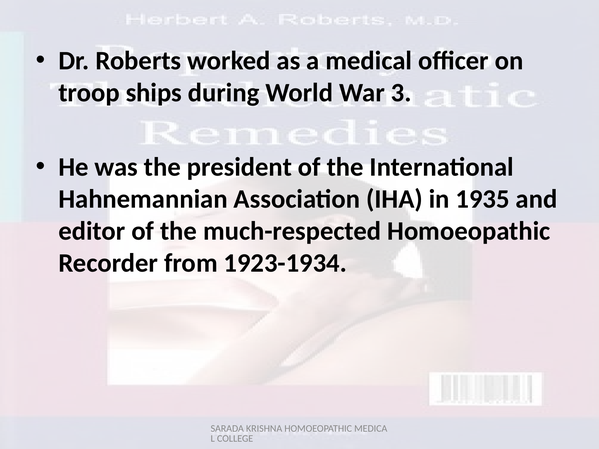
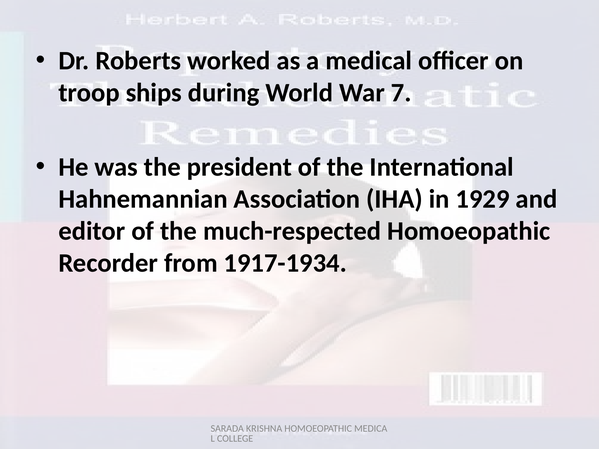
3: 3 -> 7 (401, 93)
1935: 1935 -> 1929 (483, 199)
1923-1934: 1923-1934 -> 1917-1934 (285, 263)
